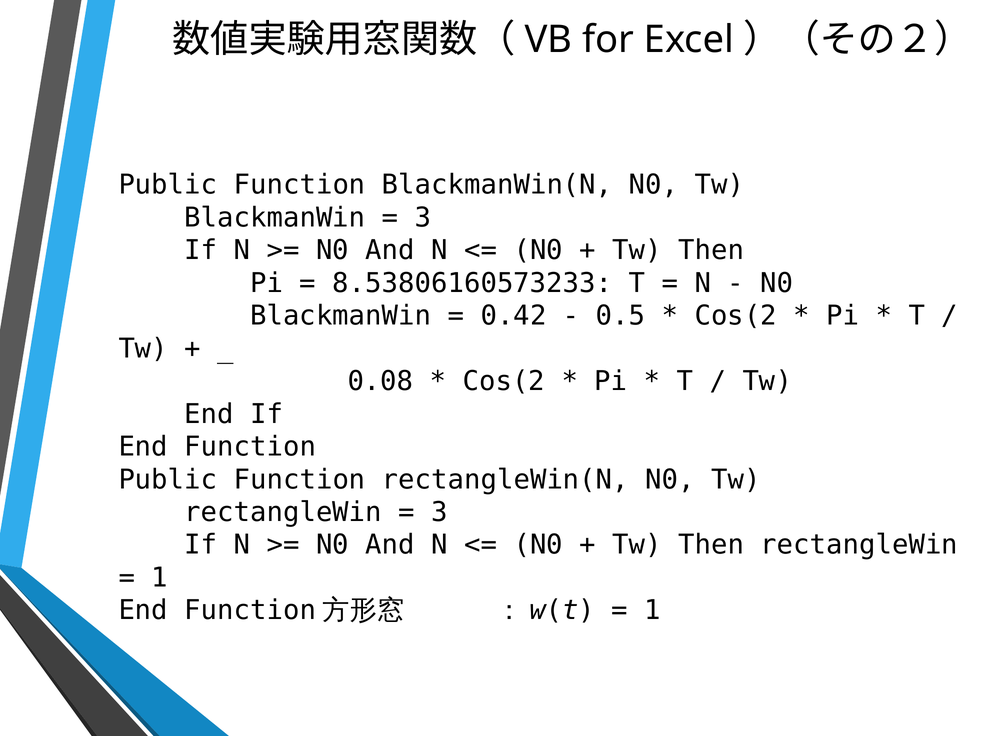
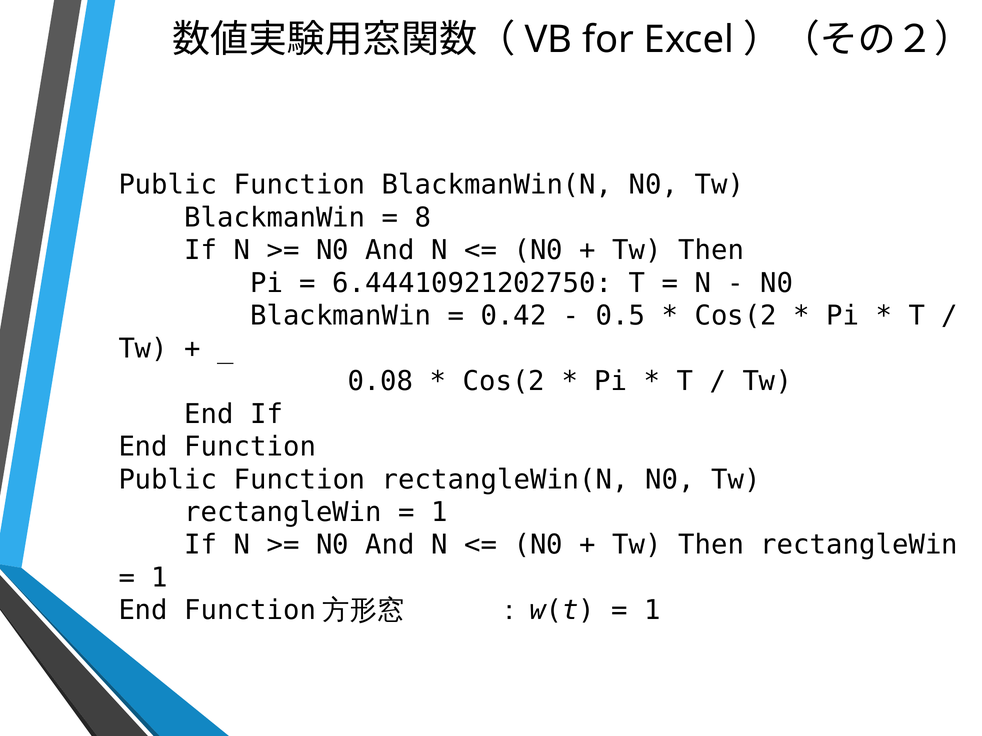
3: 3 -> 8 (423, 218)
8.53806160573233: 8.53806160573233 -> 6.44410921202750 (472, 283)
3: 3 -> 1 (440, 513)
